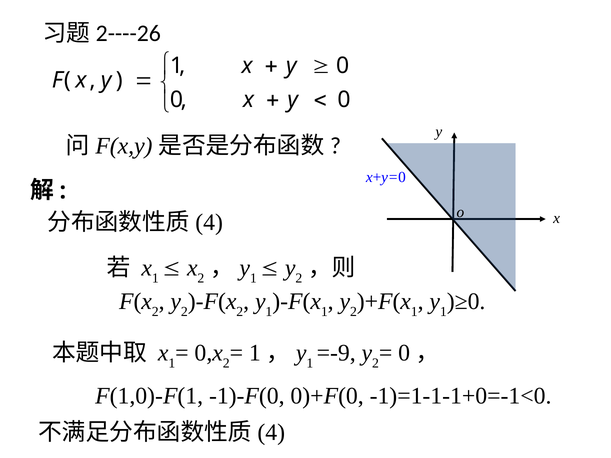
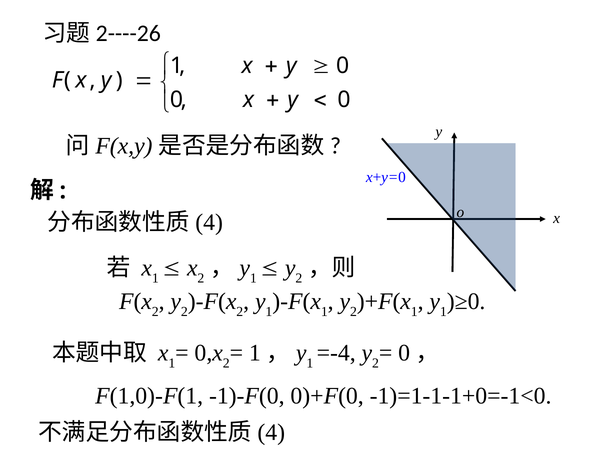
=-9: =-9 -> =-4 (336, 353)
